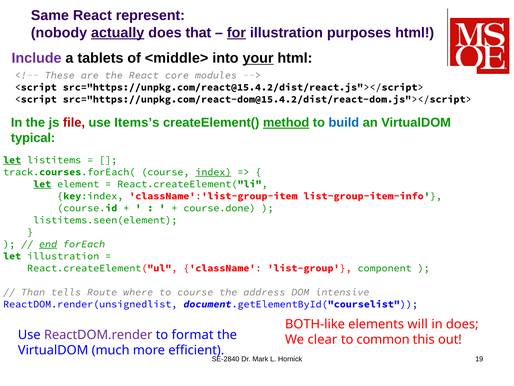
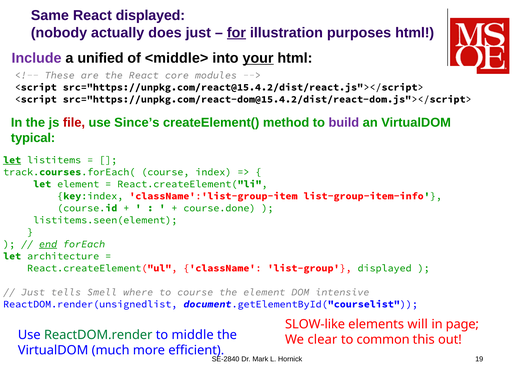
React represent: represent -> displayed (150, 16)
actually underline: present -> none (118, 33)
does that: that -> just (198, 33)
tablets: tablets -> unified (100, 58)
Items’s: Items’s -> Since’s (137, 122)
method underline: present -> none (286, 122)
build colour: blue -> purple (344, 122)
index underline: present -> none (213, 172)
let underline: present -> none (42, 184)
let illustration: illustration -> architecture (63, 256)
list-group component: component -> displayed (385, 268)
Than: Than -> Just (33, 292)
Route: Route -> Smell (102, 292)
the address: address -> element (264, 292)
BOTH-like: BOTH-like -> SLOW-like (315, 324)
in does: does -> page (462, 324)
ReactDOM.render colour: purple -> green (98, 335)
format: format -> middle (193, 335)
